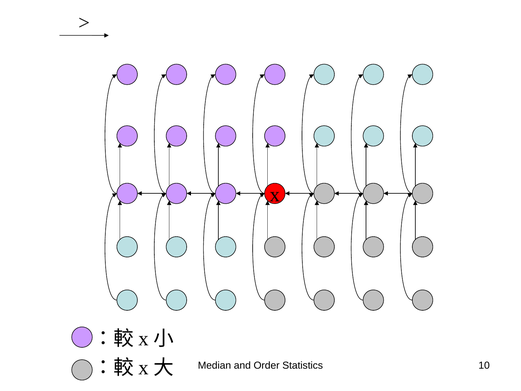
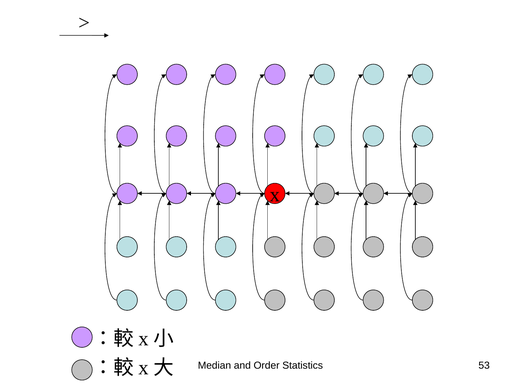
10: 10 -> 53 (484, 365)
